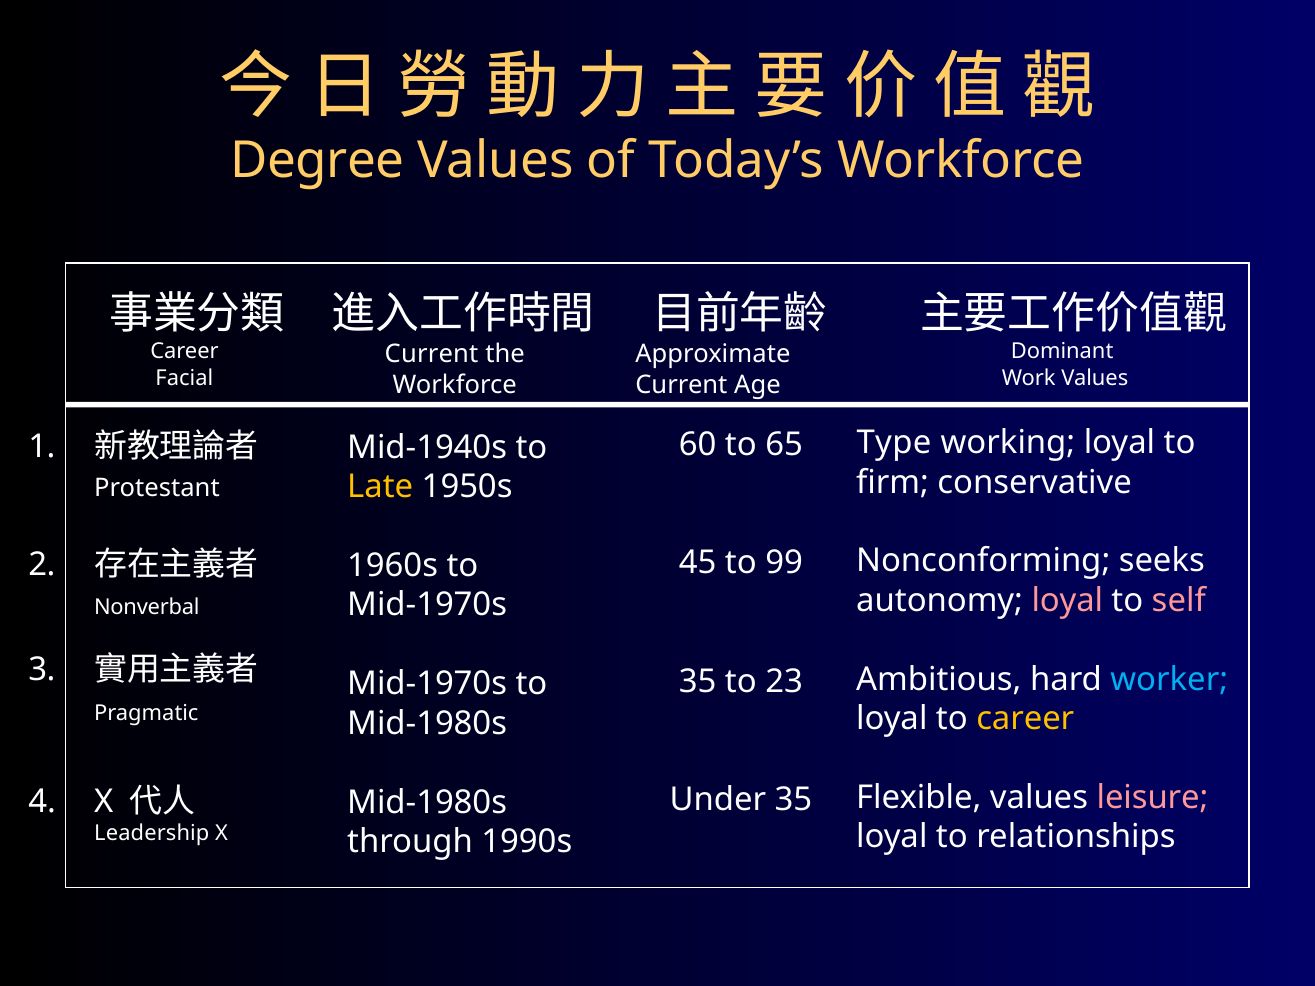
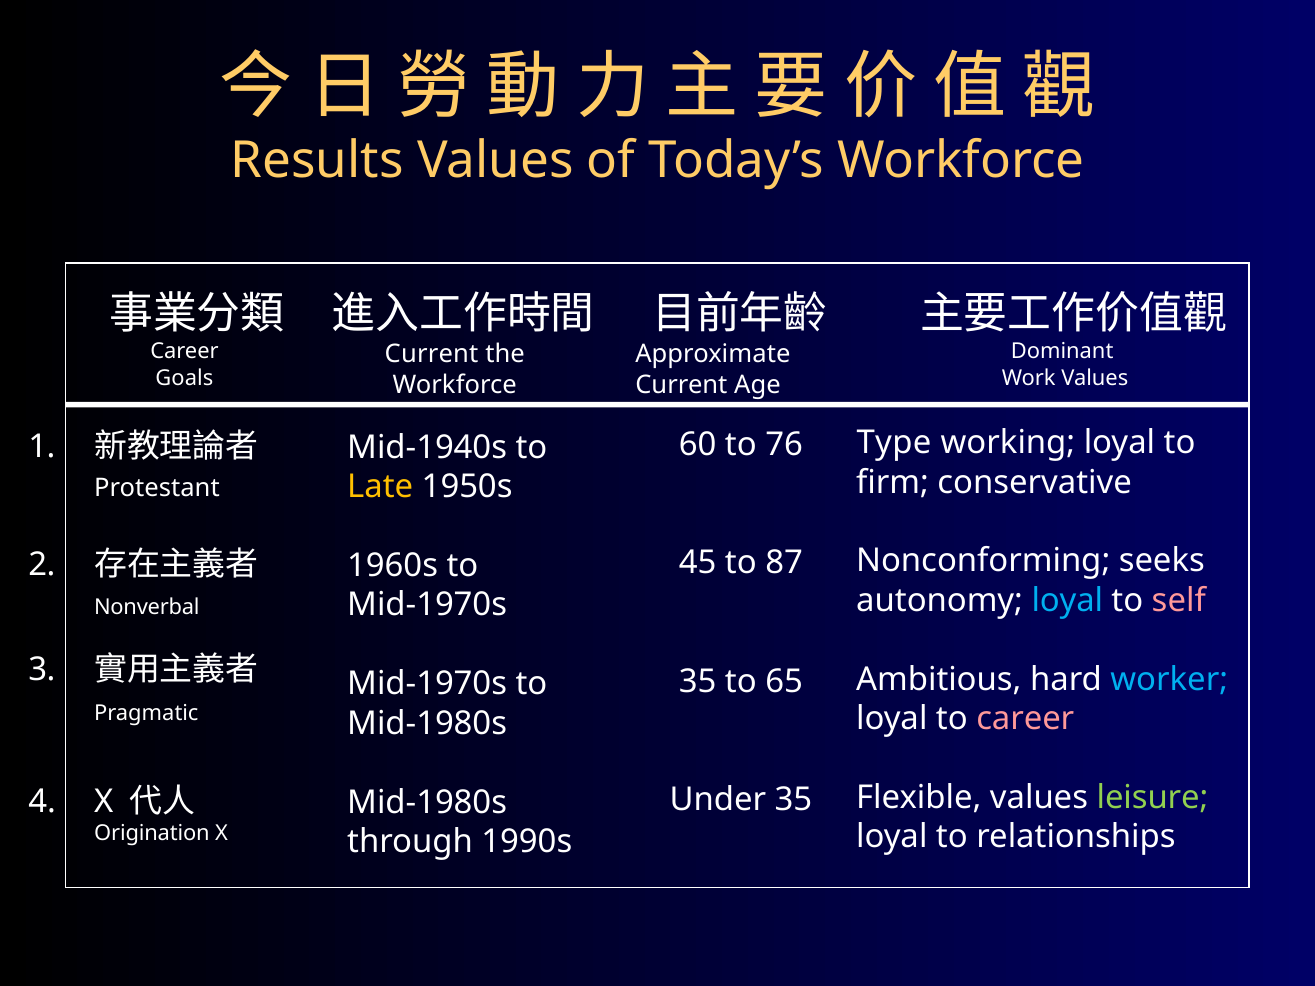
Degree: Degree -> Results (317, 161)
Facial: Facial -> Goals (184, 378)
65: 65 -> 76 (784, 445)
99: 99 -> 87 (784, 563)
loyal colour: pink -> light blue (1067, 601)
23: 23 -> 65 (784, 681)
career colour: yellow -> pink (1025, 719)
leisure colour: pink -> light green (1153, 798)
Leadership: Leadership -> Origination (152, 834)
